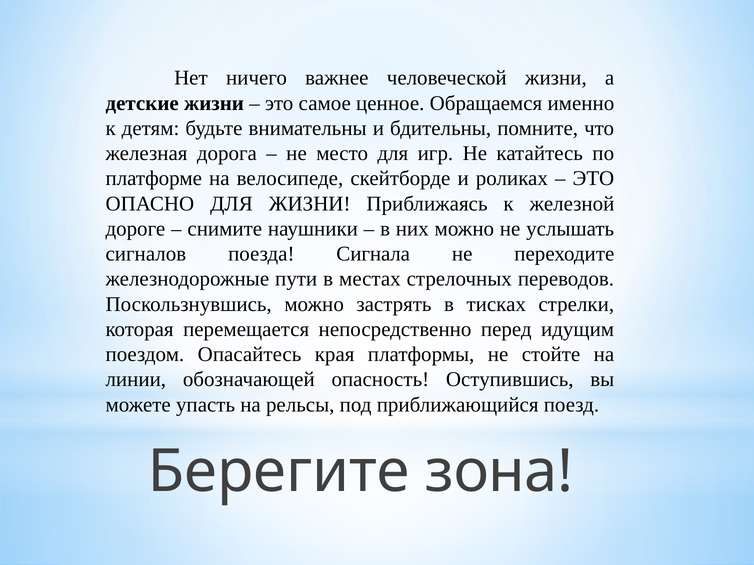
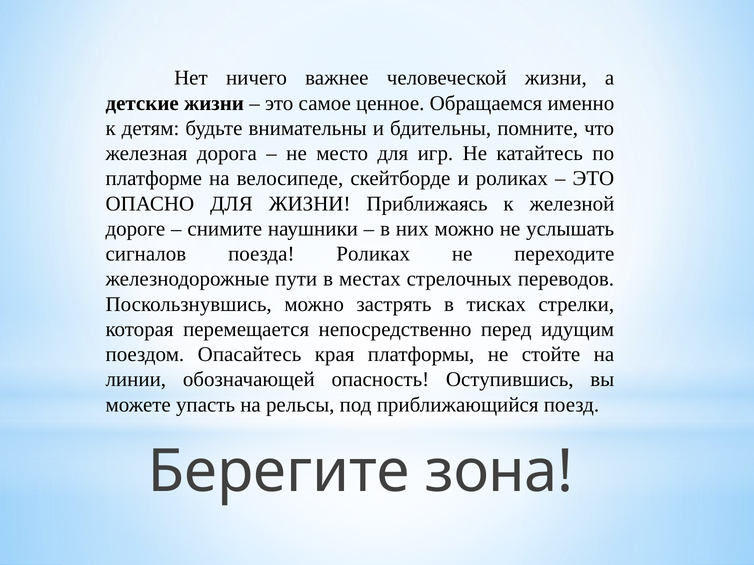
поезда Сигнала: Сигнала -> Роликах (373, 254)
